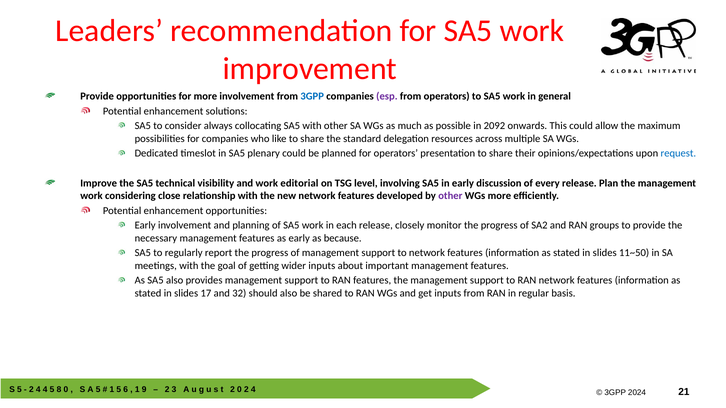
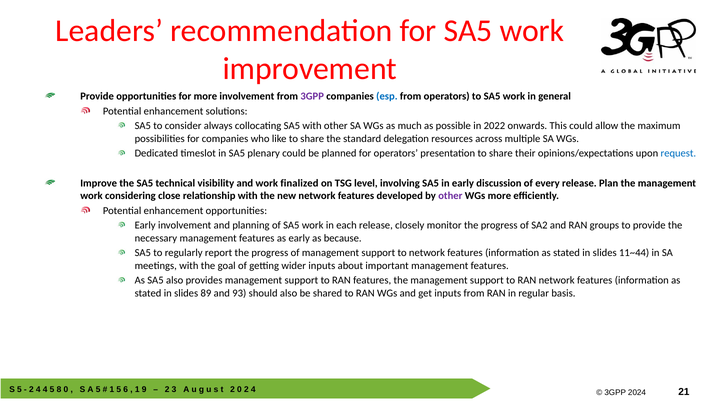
3GPP colour: blue -> purple (312, 96)
esp colour: purple -> blue (387, 96)
2092: 2092 -> 2022 (494, 126)
editorial: editorial -> finalized (299, 183)
11~50: 11~50 -> 11~44 (634, 253)
17: 17 -> 89 (206, 293)
32: 32 -> 93 (239, 293)
